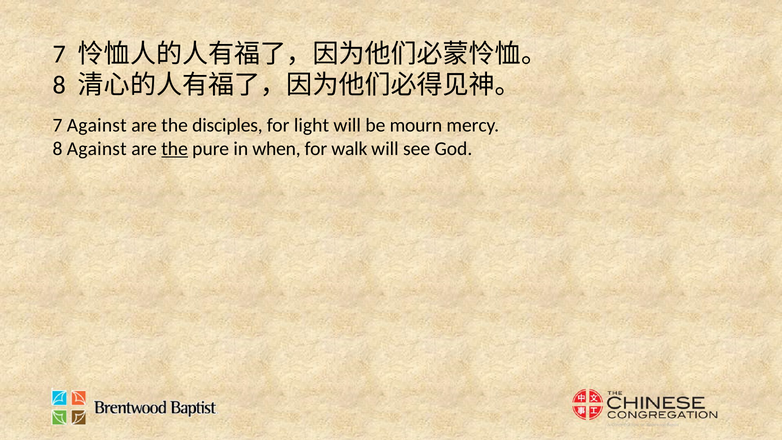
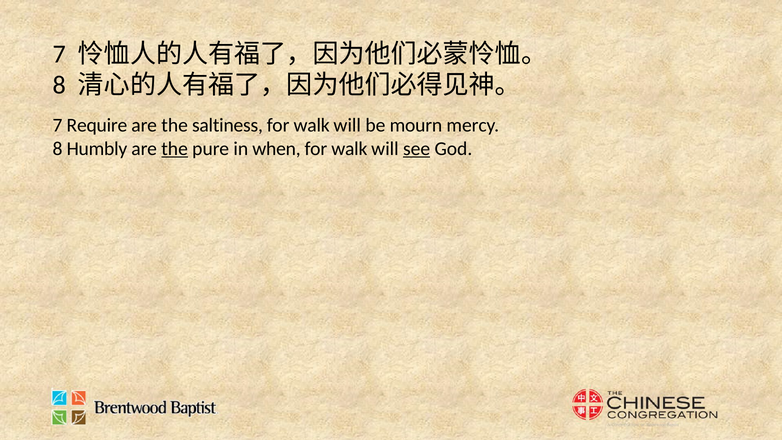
7 Against: Against -> Require (97, 125)
disciples: disciples -> saltiness (227, 125)
light: light -> walk (312, 125)
8 Against: Against -> Humbly (97, 149)
see underline: none -> present (417, 149)
